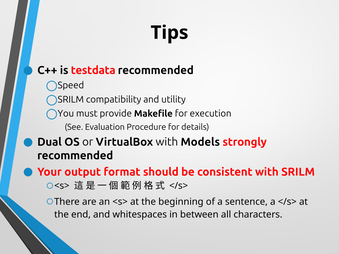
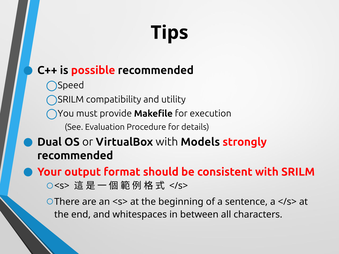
testdata: testdata -> possible (93, 70)
